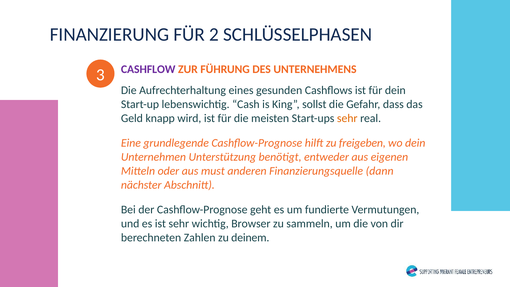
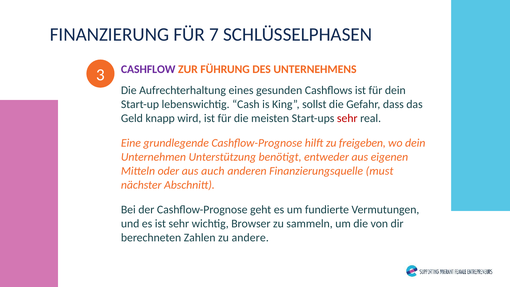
2: 2 -> 7 (214, 35)
sehr colour: orange -> red (347, 118)
must: must -> auch (213, 171)
dann: dann -> must (380, 171)
deinem: deinem -> andere (250, 238)
